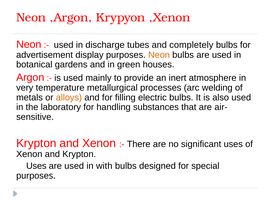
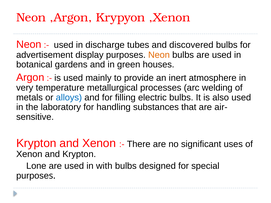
completely: completely -> discovered (191, 45)
alloys colour: orange -> blue (69, 98)
Uses: Uses -> Lone (36, 166)
